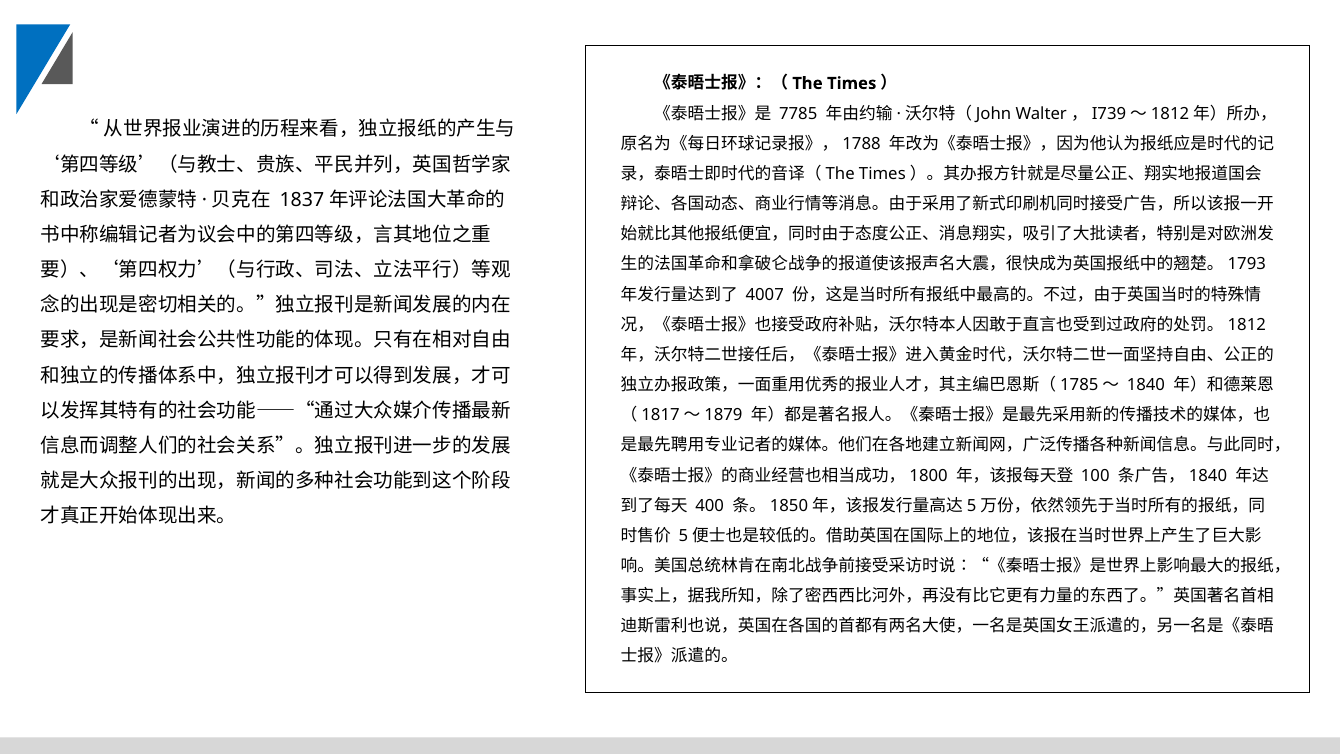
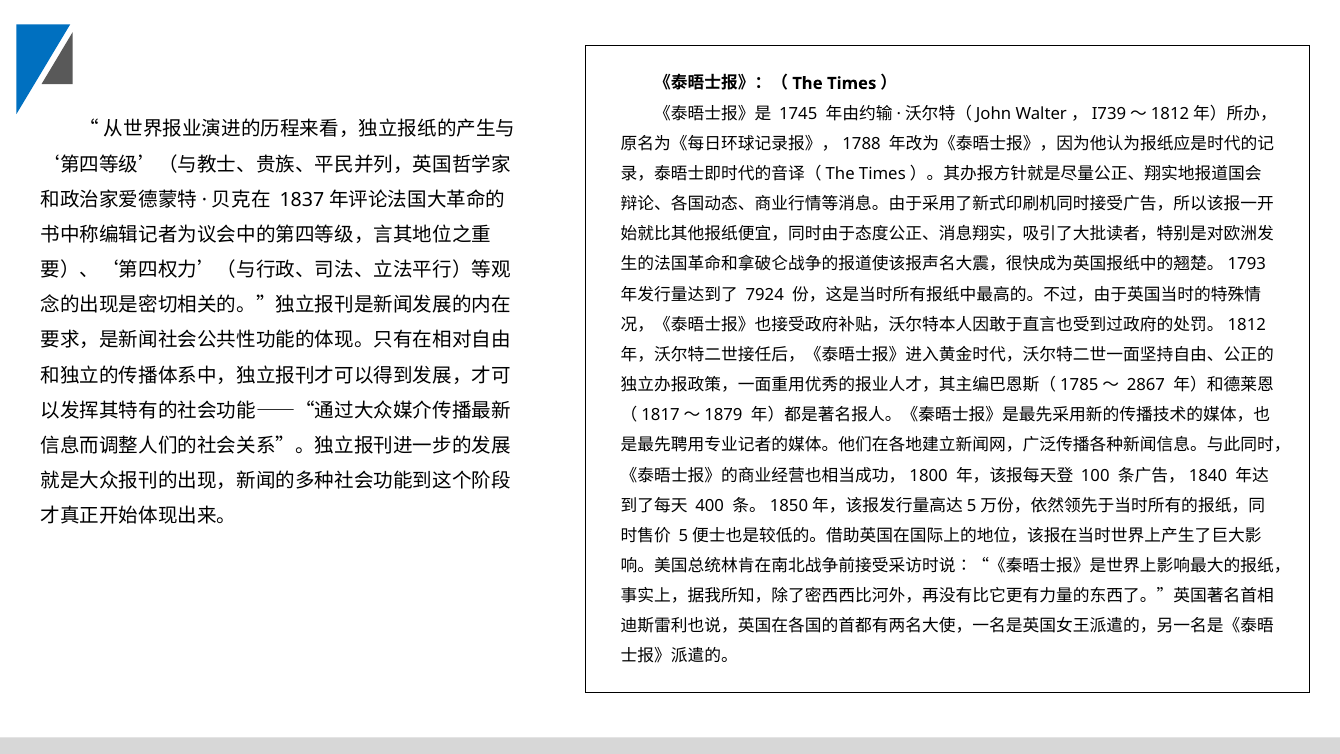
7785: 7785 -> 1745 (798, 114)
4007: 4007 -> 7924 (765, 294)
1840: 1840 -> 2867 (1146, 385)
